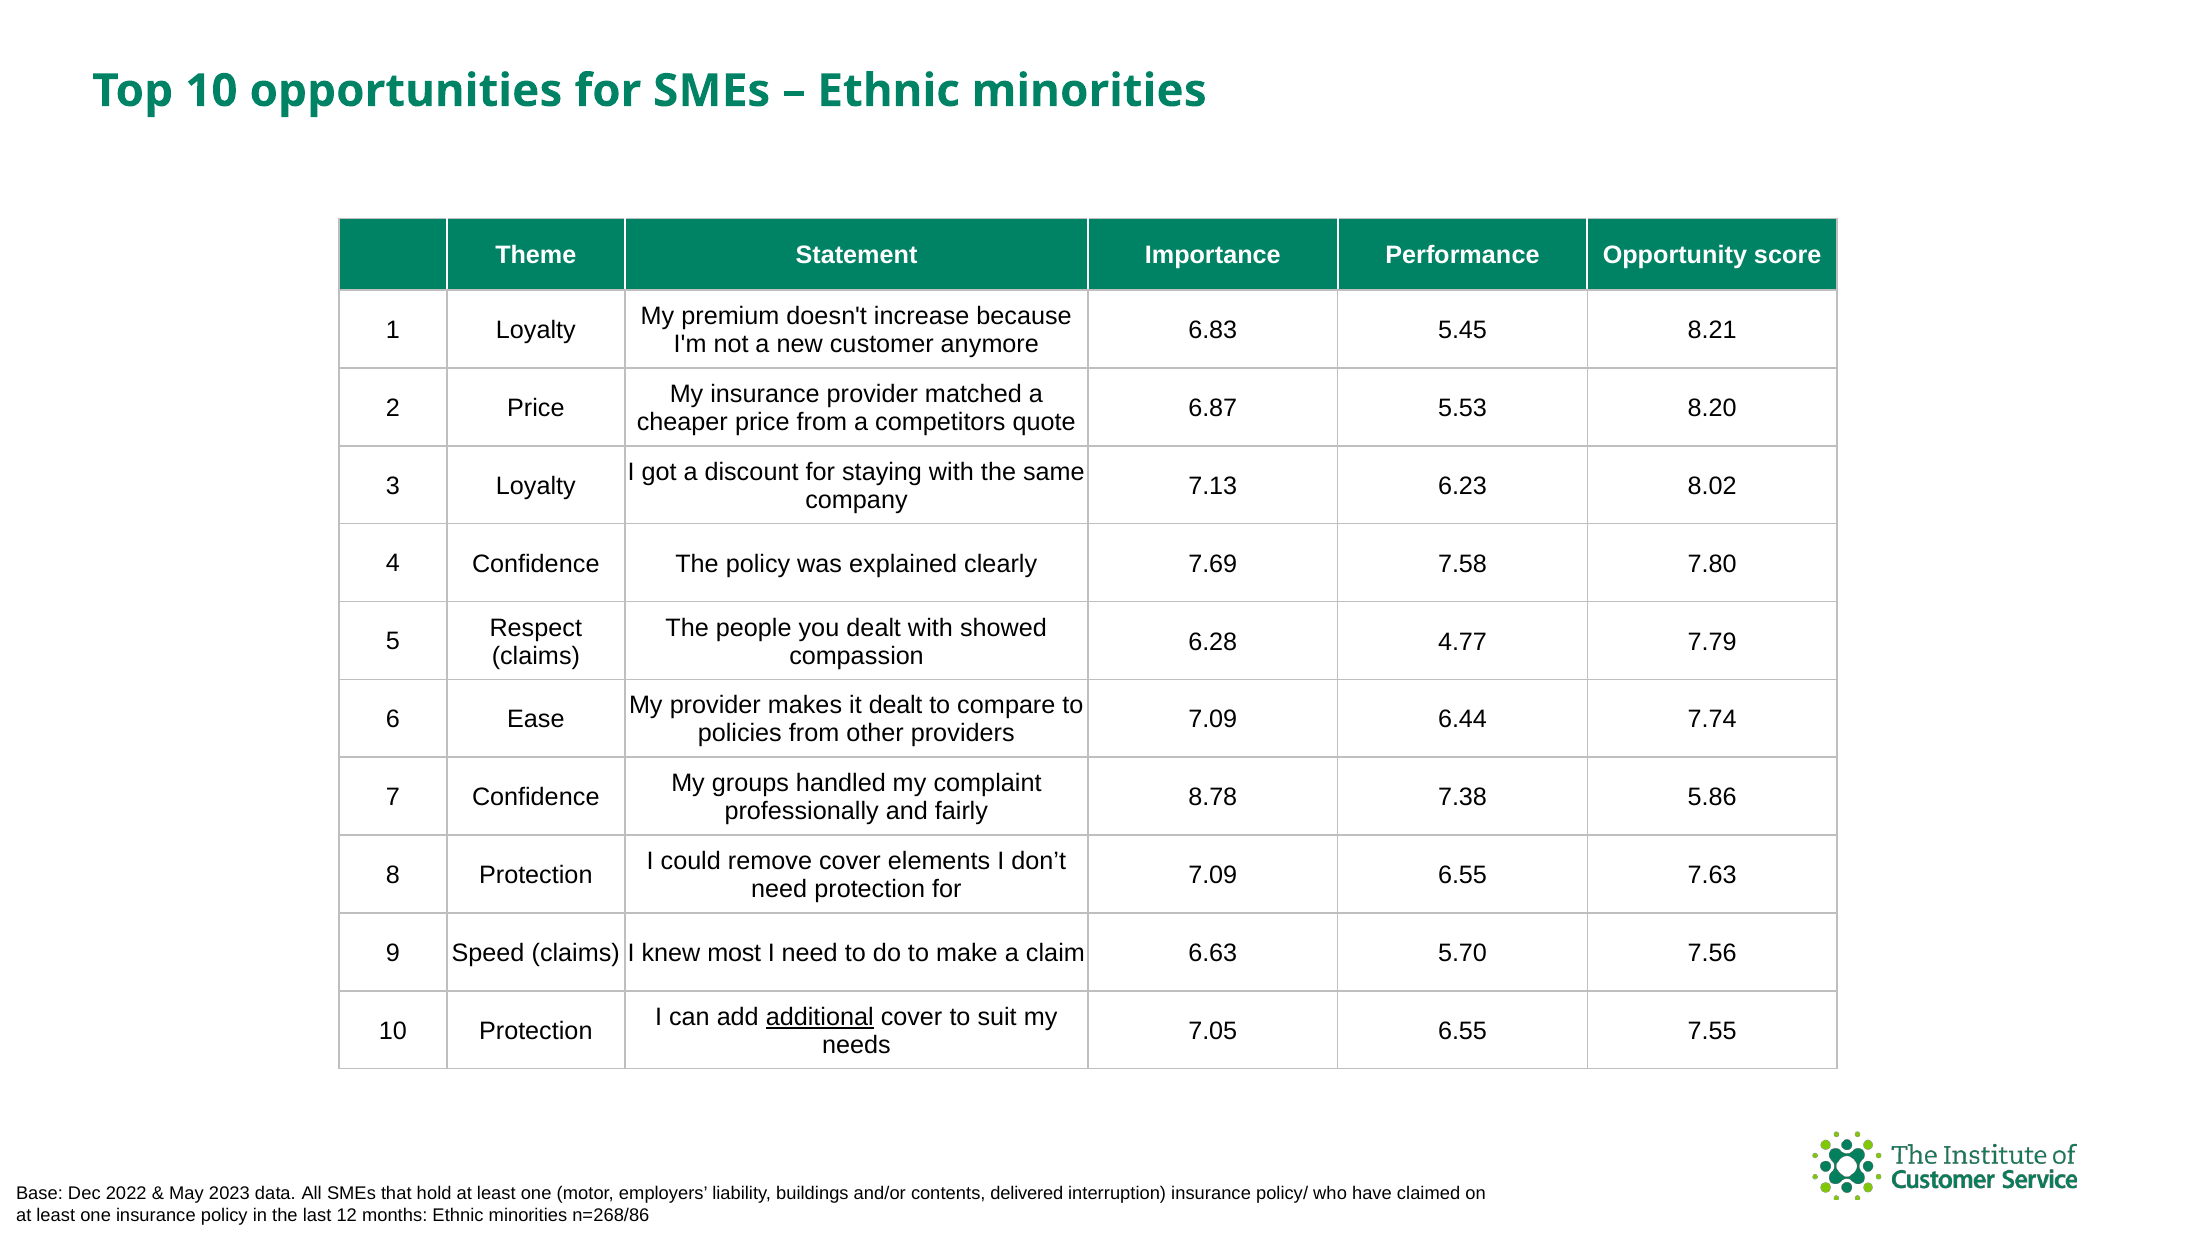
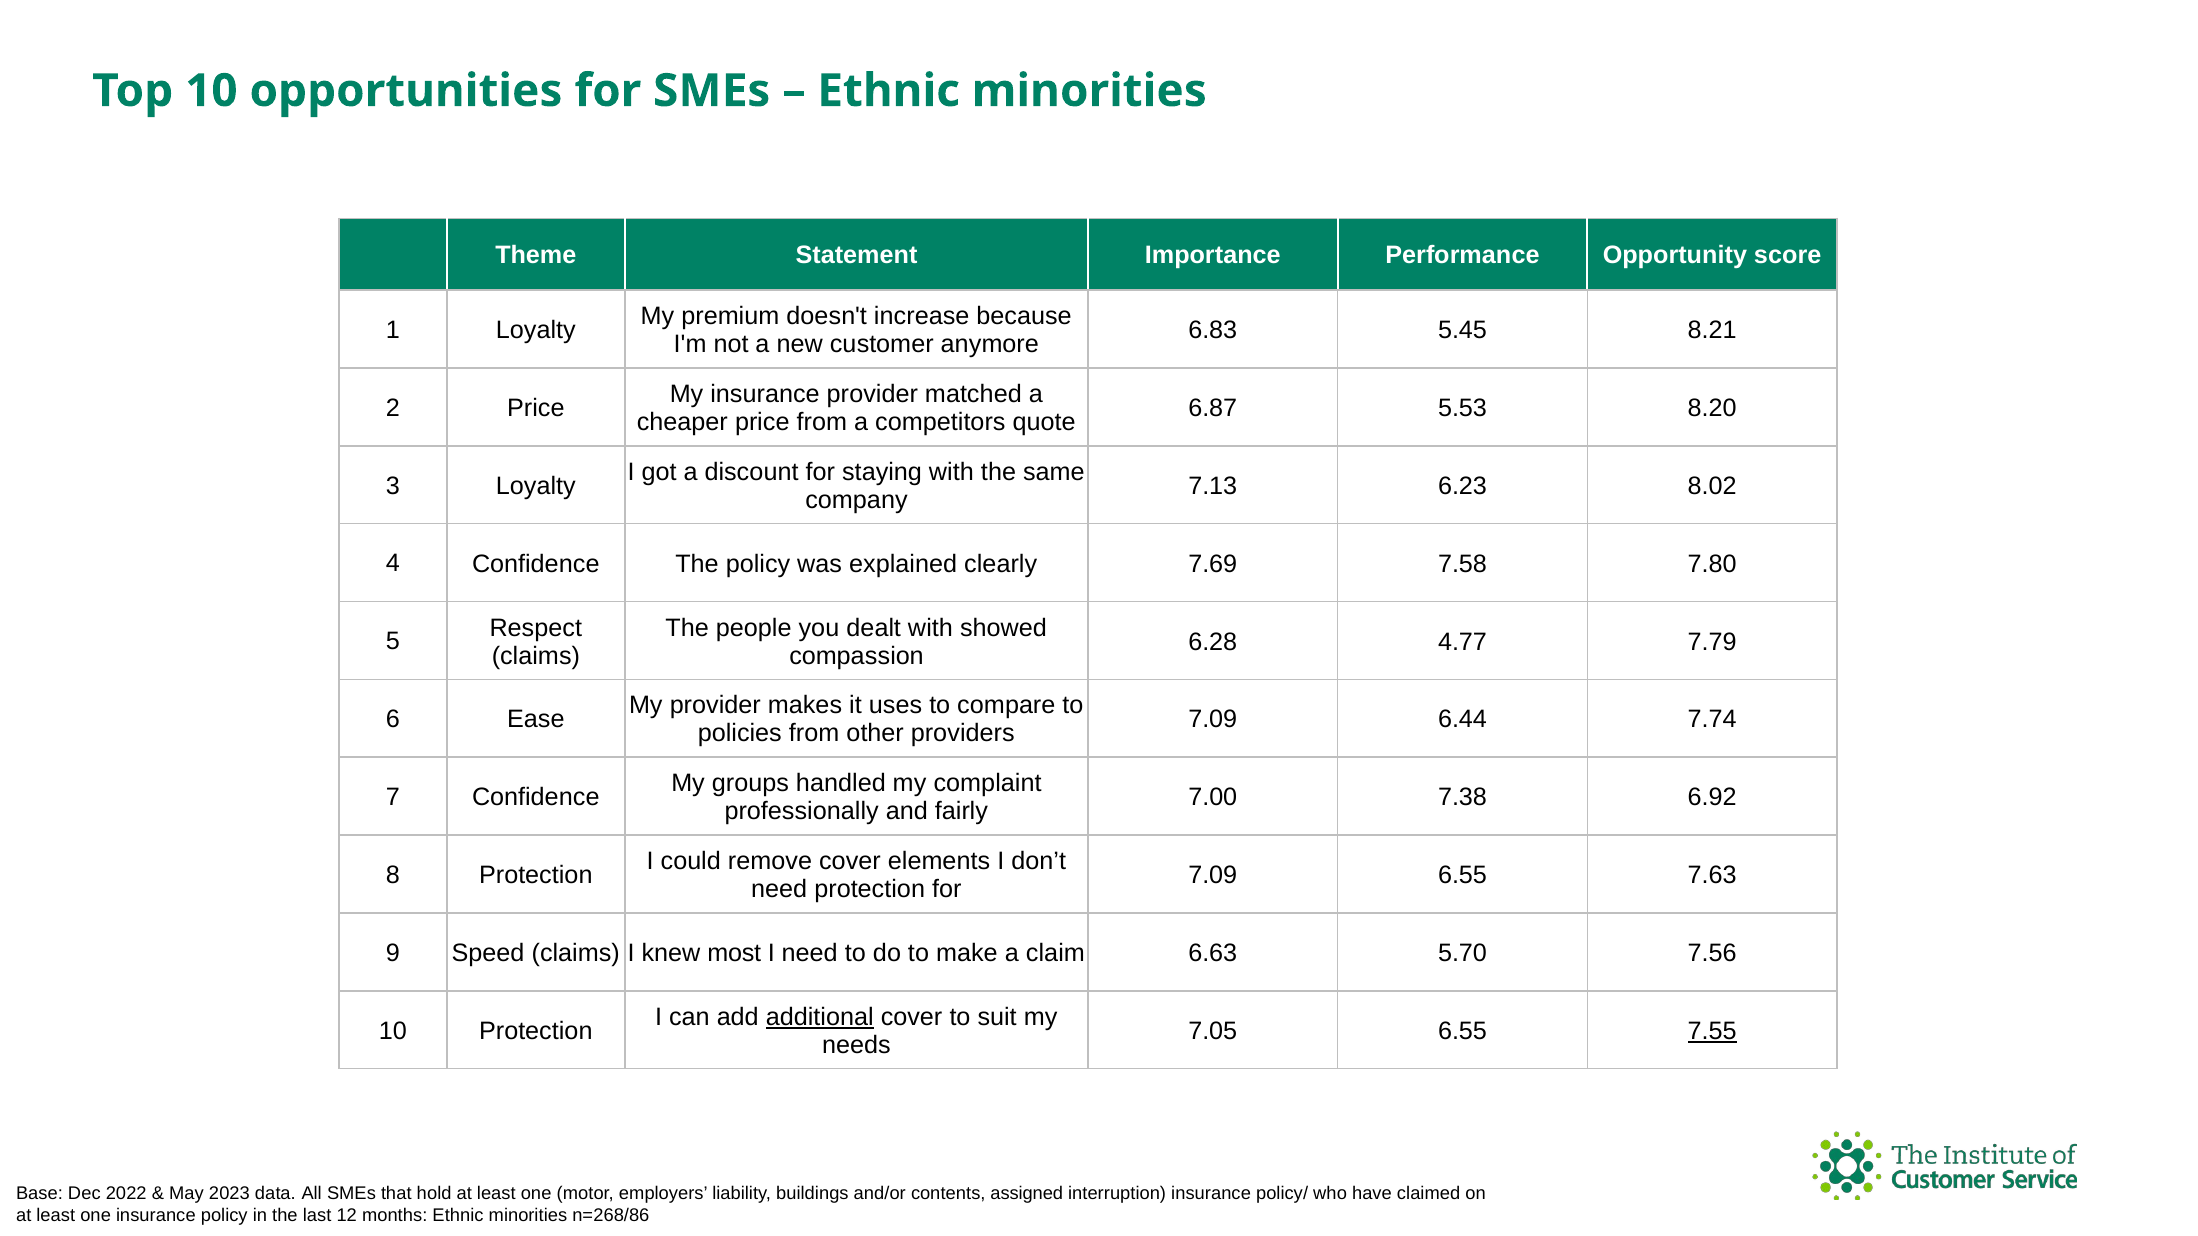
it dealt: dealt -> uses (896, 706)
8.78: 8.78 -> 7.00 (1213, 798)
5.86: 5.86 -> 6.92 (1712, 798)
7.55 underline: none -> present (1712, 1031)
delivered: delivered -> assigned (1027, 1194)
